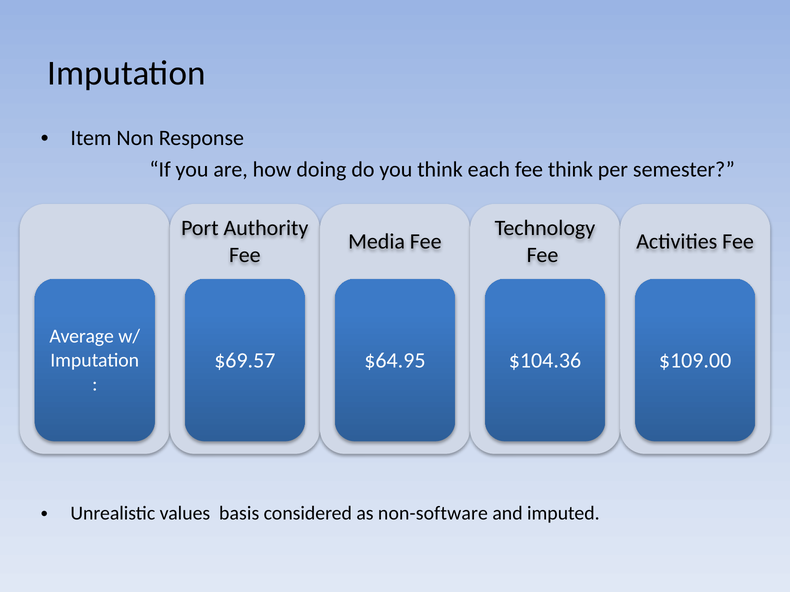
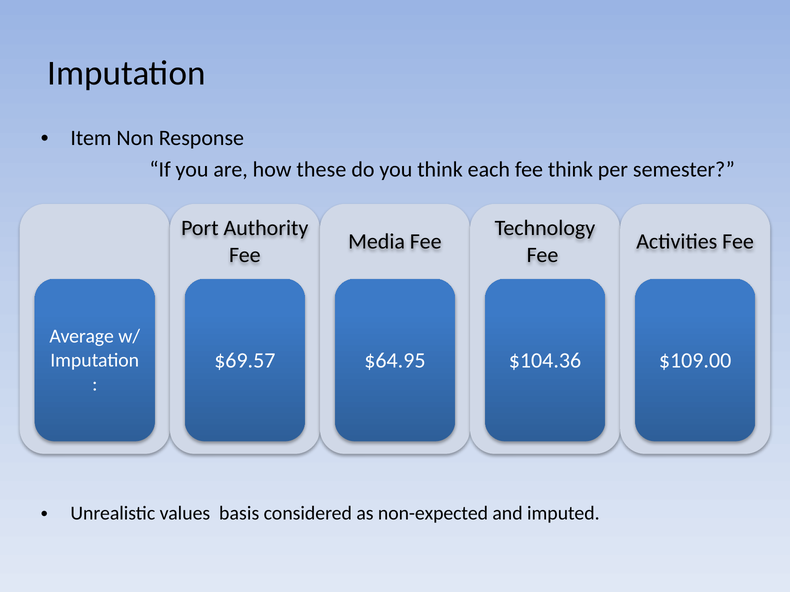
doing: doing -> these (321, 170)
non-software: non-software -> non-expected (433, 514)
